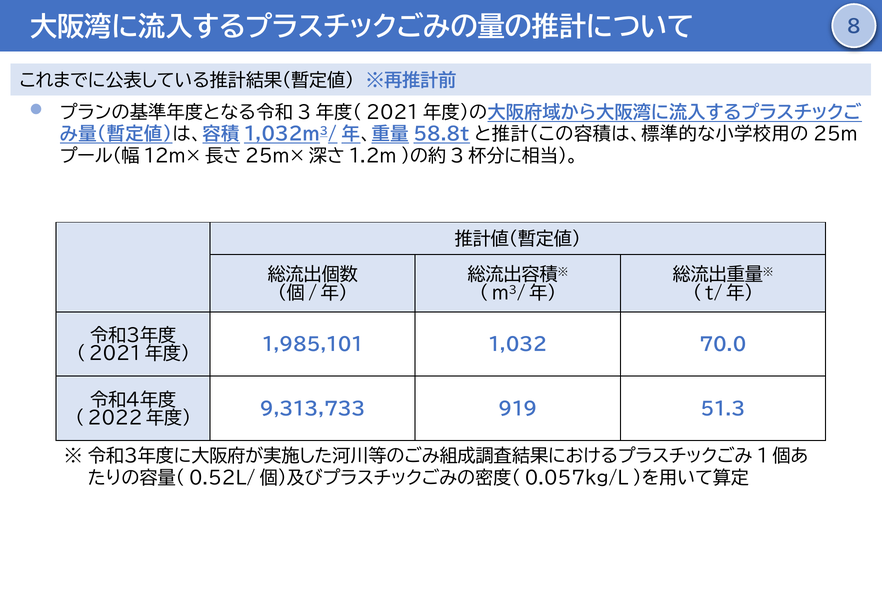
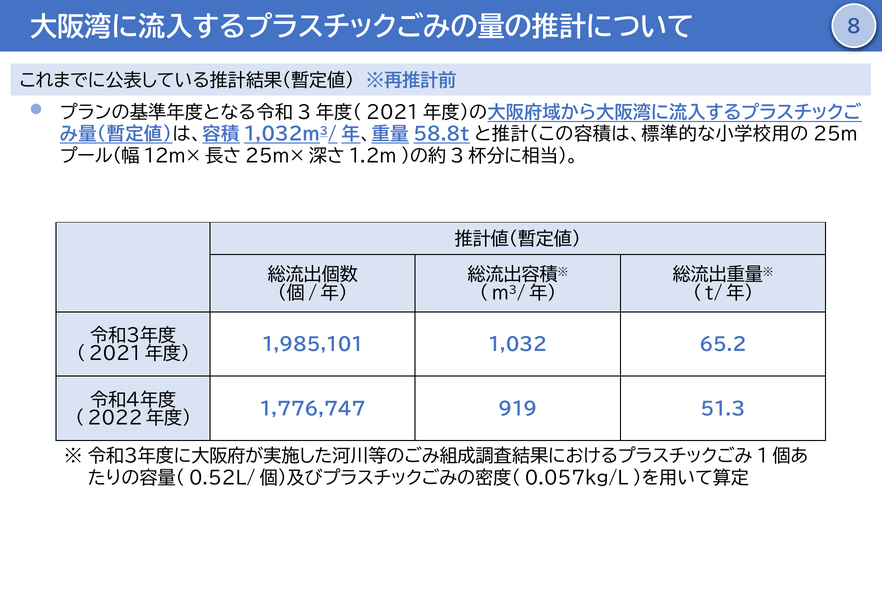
70.0: 70.0 -> 65.2 (723, 345)
9,313,733: 9,313,733 -> 1,776,747 (313, 409)
